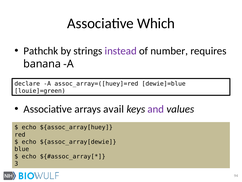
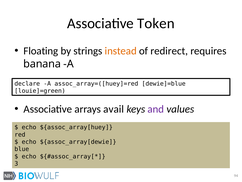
Which: Which -> Token (156, 23)
Pathchk: Pathchk -> Floating (41, 51)
instead colour: purple -> orange (121, 51)
number: number -> redirect (169, 51)
